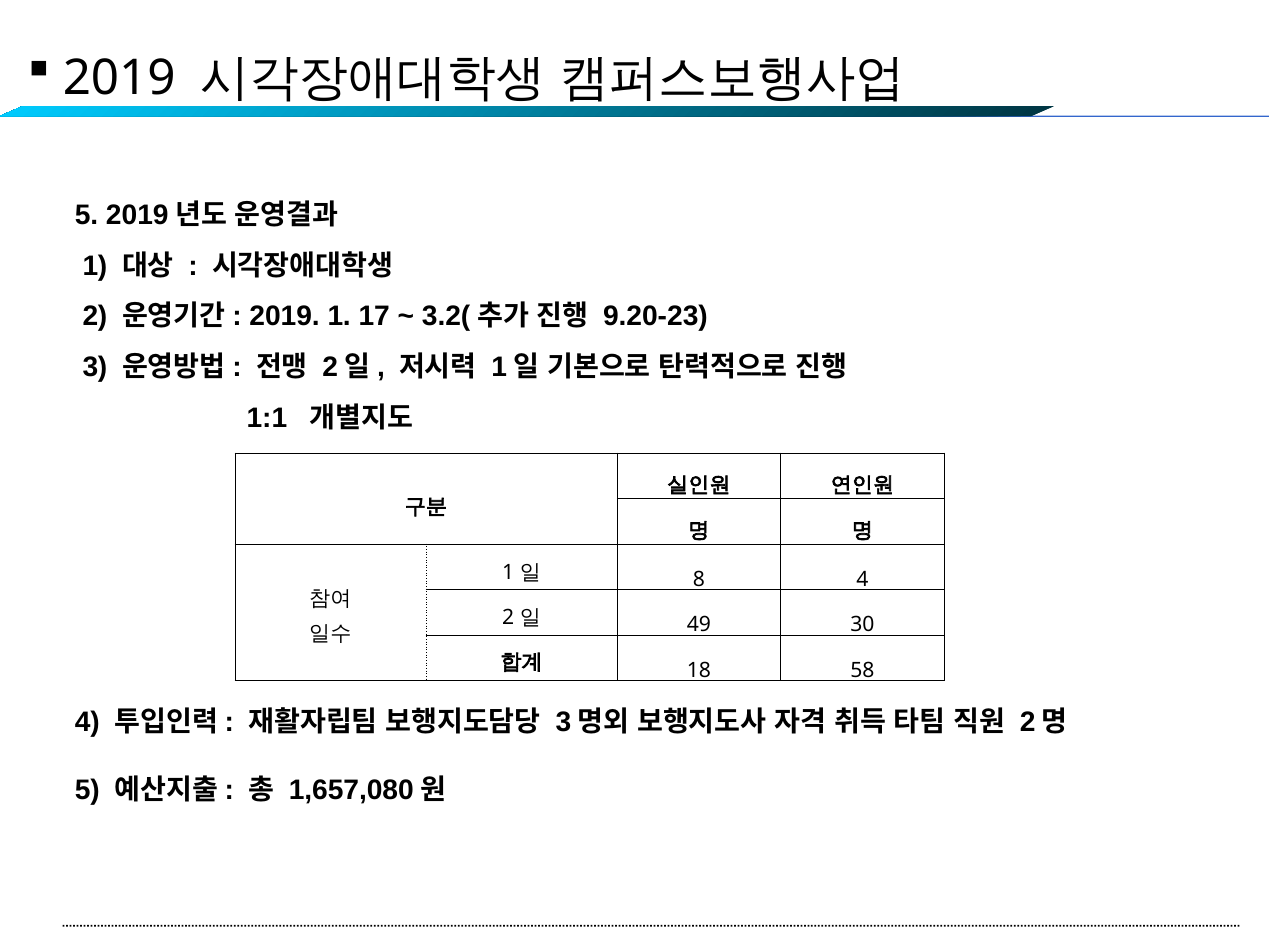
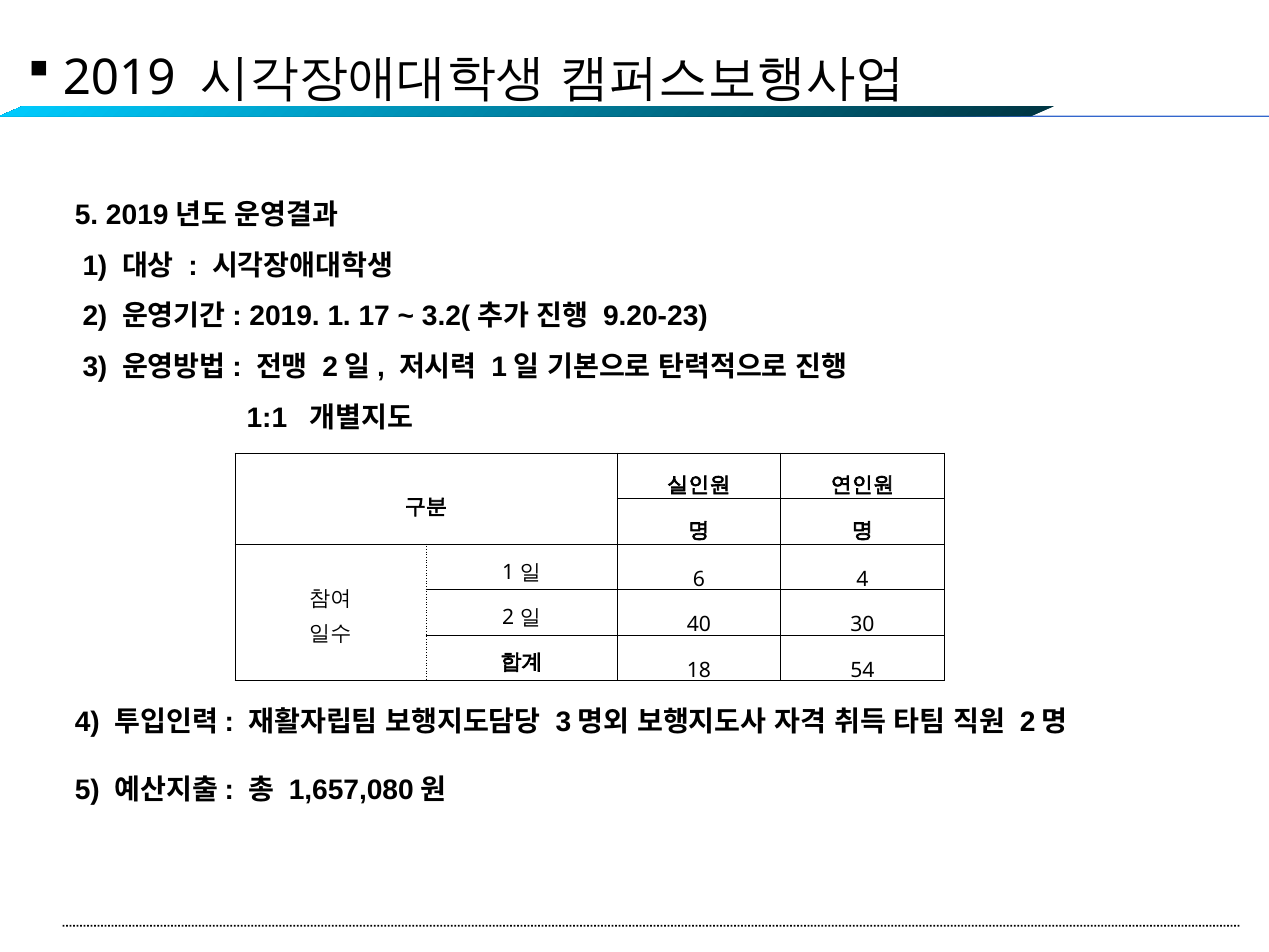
8: 8 -> 6 (699, 579)
49: 49 -> 40 (699, 625)
58: 58 -> 54 (862, 670)
